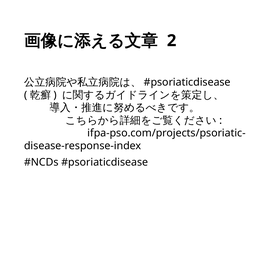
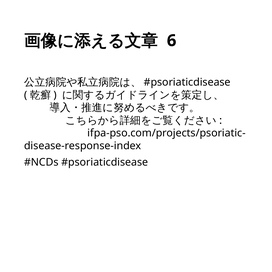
2: 2 -> 6 (172, 41)
